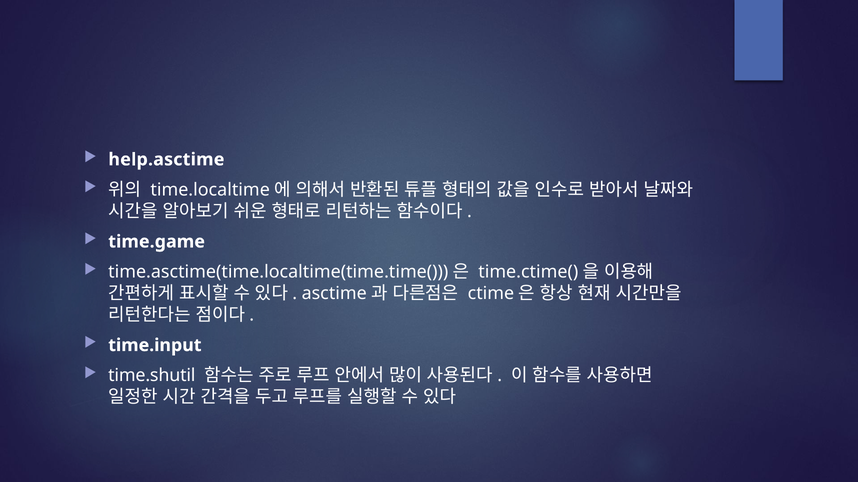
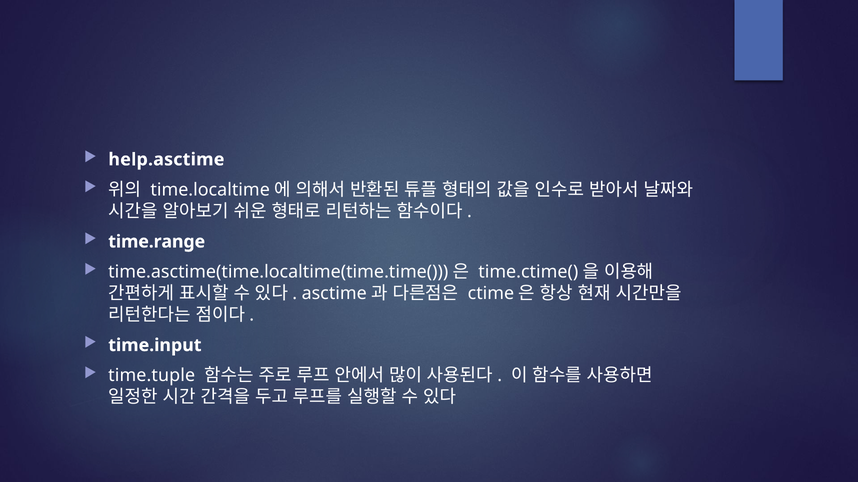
time.game: time.game -> time.range (157, 242)
time.shutil: time.shutil -> time.tuple (152, 376)
